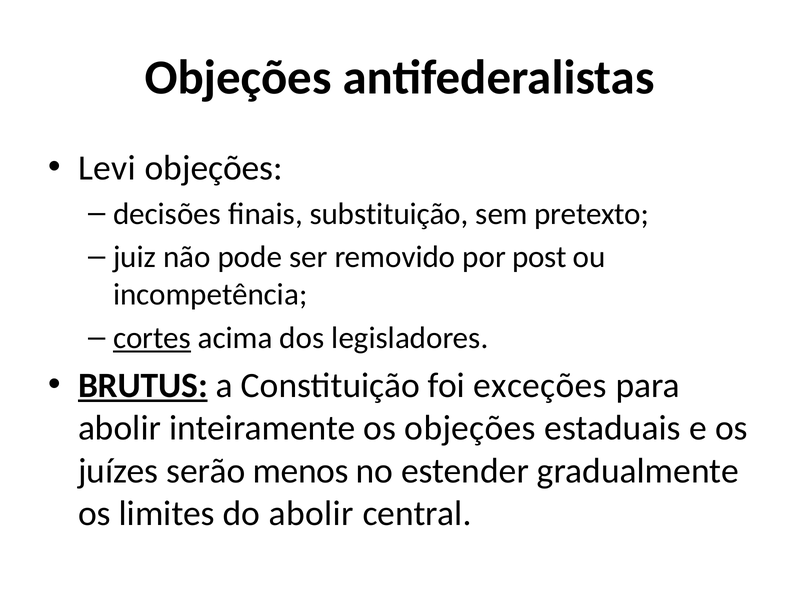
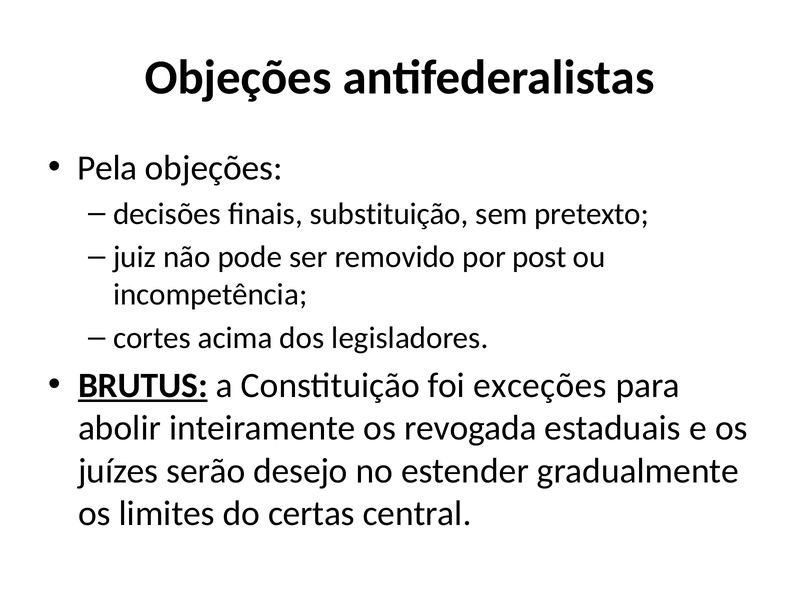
Levi: Levi -> Pela (107, 168)
cortes underline: present -> none (152, 338)
os objeções: objeções -> revogada (470, 428)
menos: menos -> desejo (301, 471)
do abolir: abolir -> certas (311, 514)
